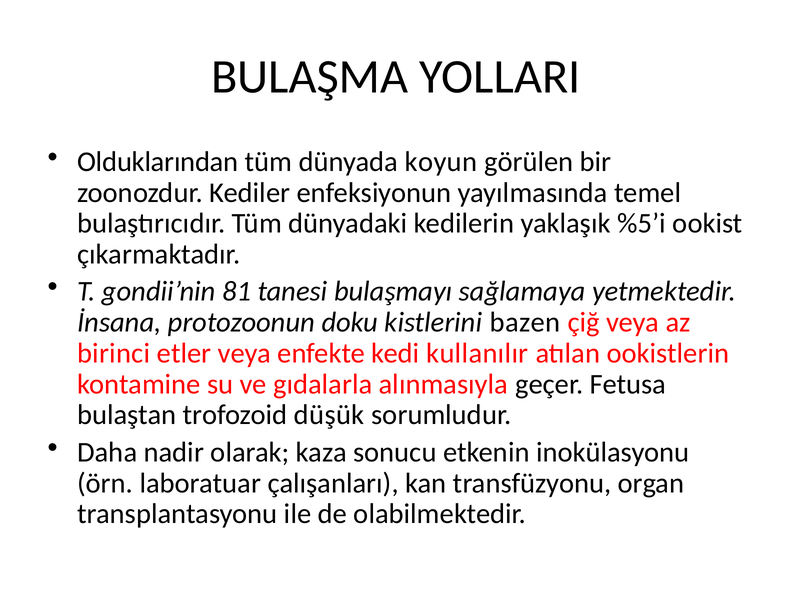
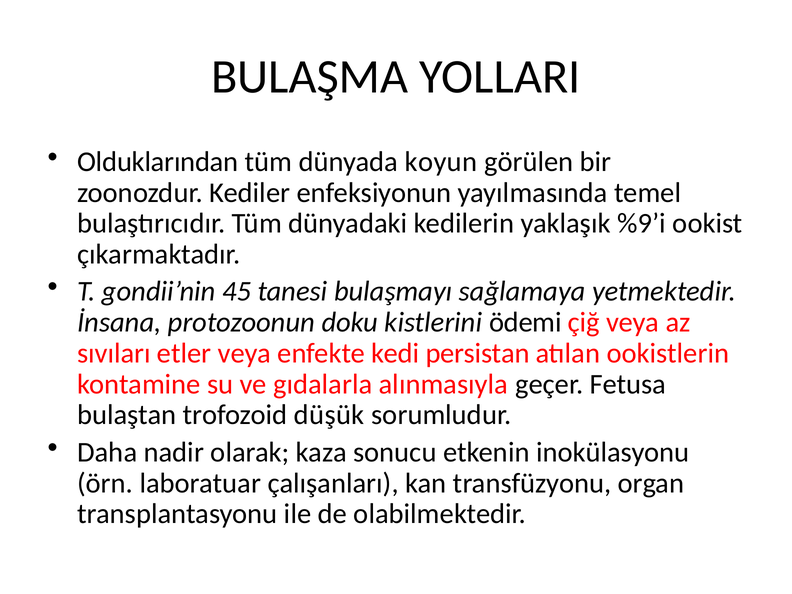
%5’i: %5’i -> %9’i (642, 223)
81: 81 -> 45 (237, 292)
bazen: bazen -> ödemi (525, 322)
birinci: birinci -> sıvıları (114, 353)
kullanılır: kullanılır -> persistan (478, 353)
